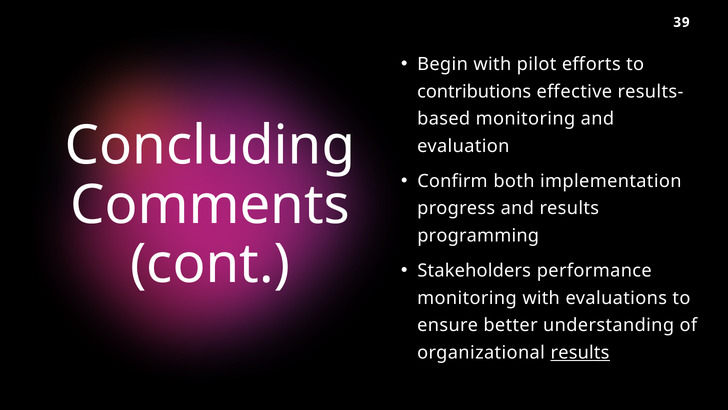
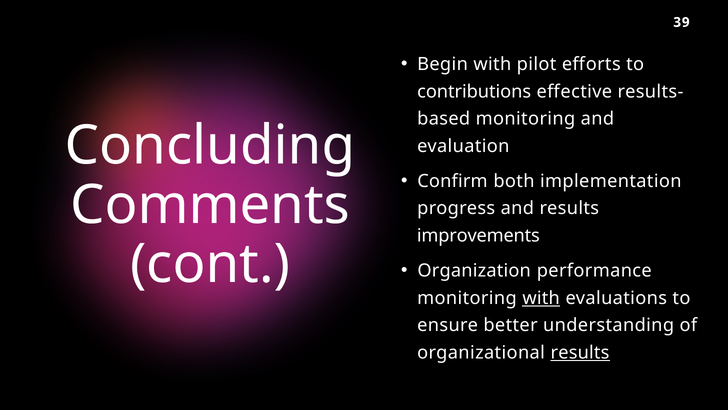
programming: programming -> improvements (478, 236)
Stakeholders: Stakeholders -> Organization (474, 270)
with underline: none -> present (541, 298)
